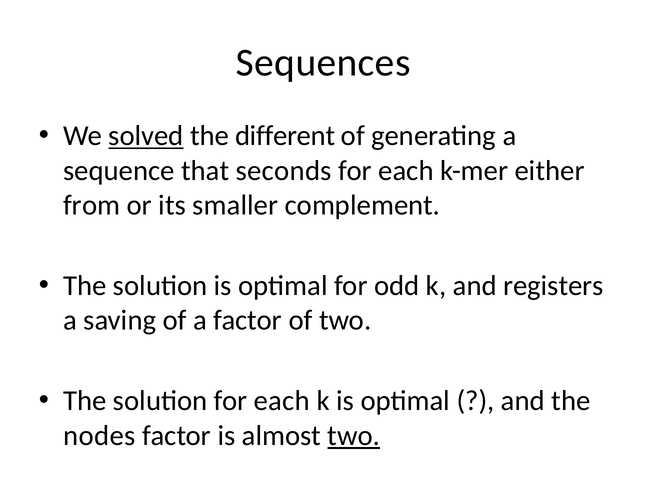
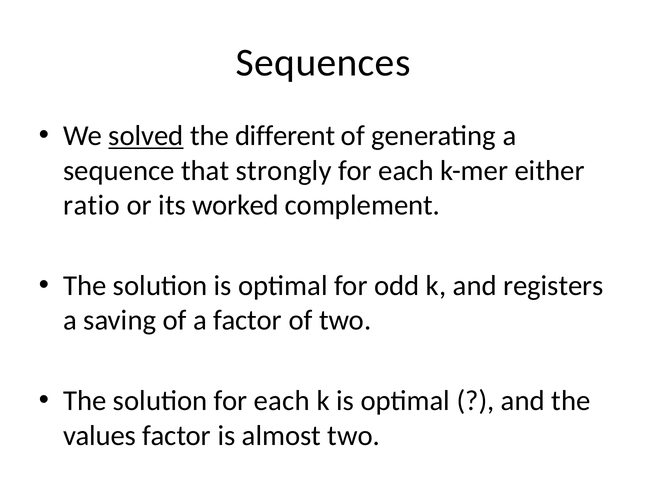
seconds: seconds -> strongly (284, 170)
from: from -> ratio (92, 205)
smaller: smaller -> worked (236, 205)
nodes: nodes -> values (100, 435)
two underline: present -> none (354, 435)
